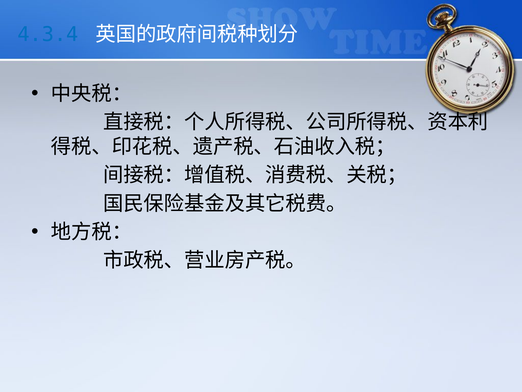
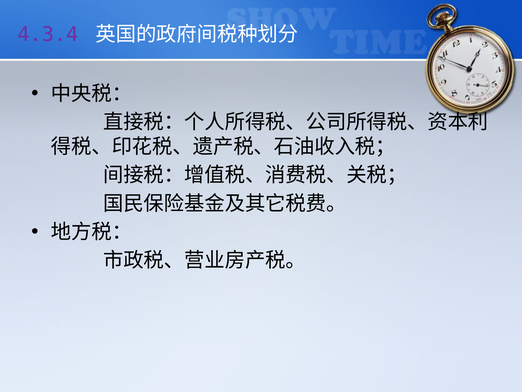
4.3.4 colour: blue -> purple (48, 34)
